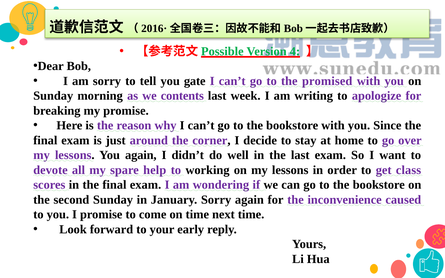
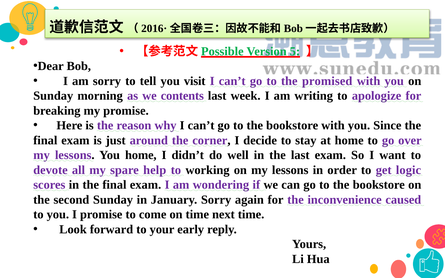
4: 4 -> 5 (295, 51)
gate: gate -> visit (195, 81)
You again: again -> home (141, 155)
class: class -> logic (409, 170)
